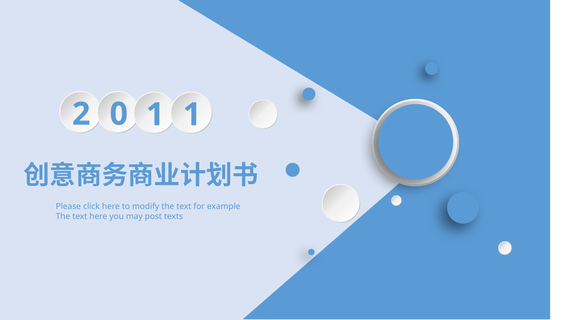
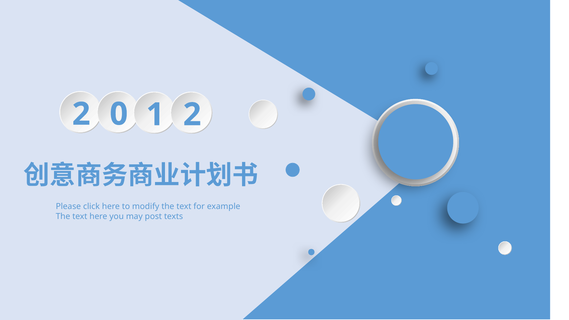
1: 1 -> 2 (192, 115)
